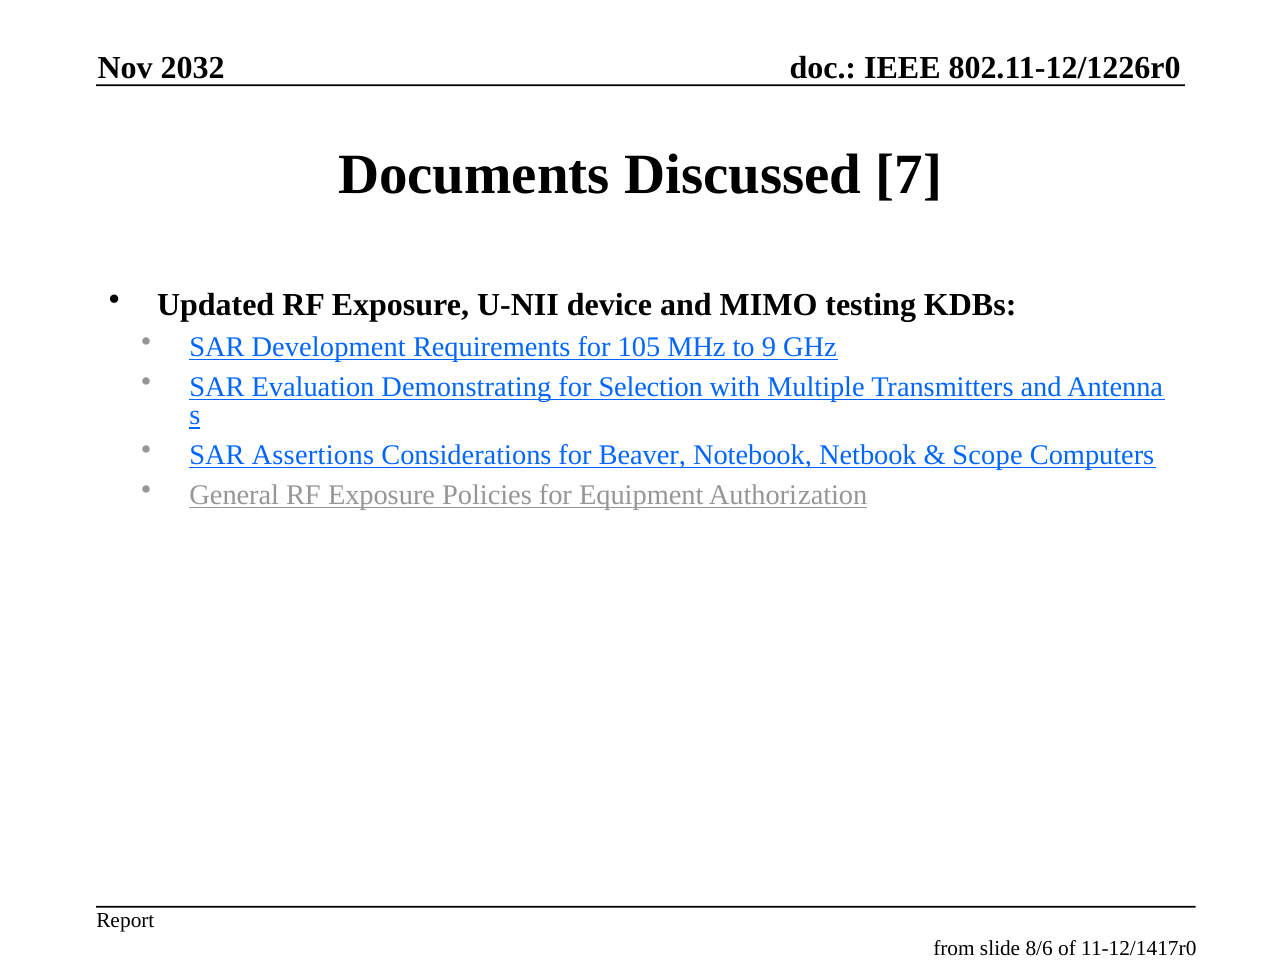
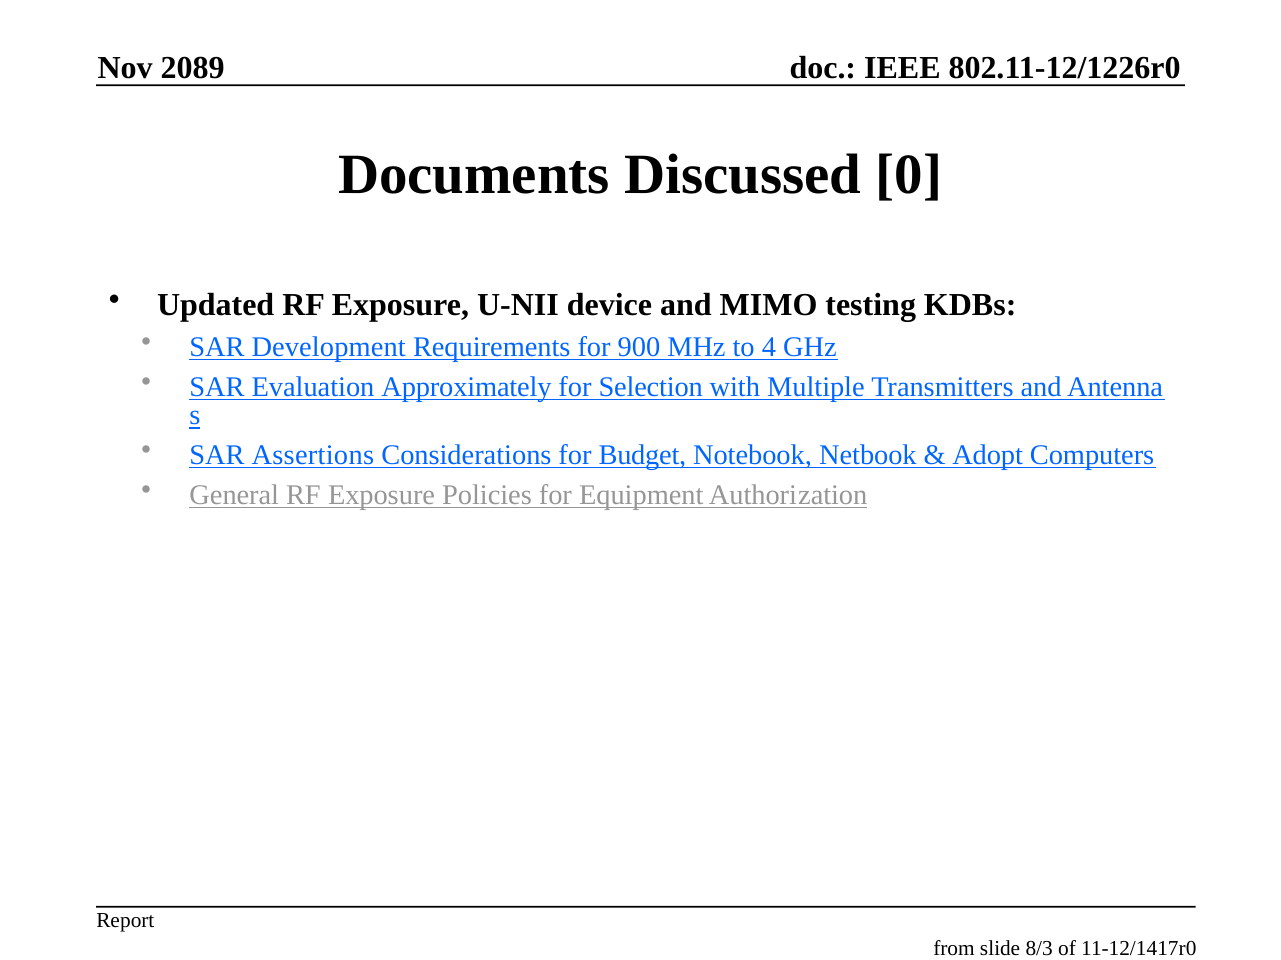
2032: 2032 -> 2089 (193, 68)
7: 7 -> 0 (909, 175)
105: 105 -> 900 (639, 347)
9: 9 -> 4 (769, 347)
Demonstrating: Demonstrating -> Approximately (466, 387)
Beaver: Beaver -> Budget (642, 455)
Scope: Scope -> Adopt (988, 455)
8/6: 8/6 -> 8/3 (1039, 949)
